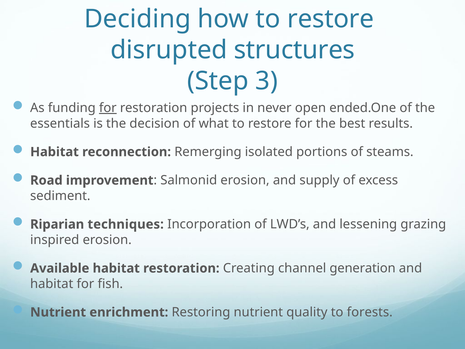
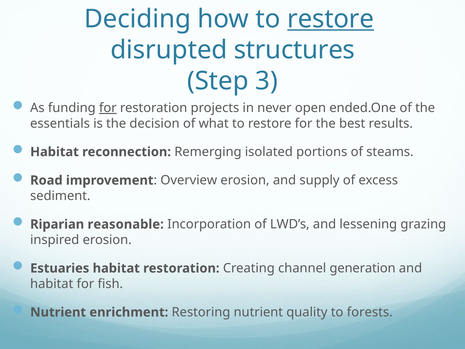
restore underline: none -> present (331, 19)
Salmonid: Salmonid -> Overview (189, 180)
techniques: techniques -> reasonable (126, 224)
Available: Available -> Estuaries (60, 268)
